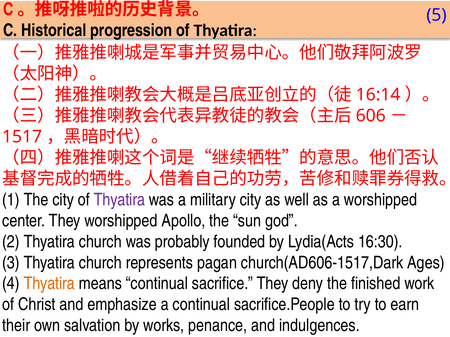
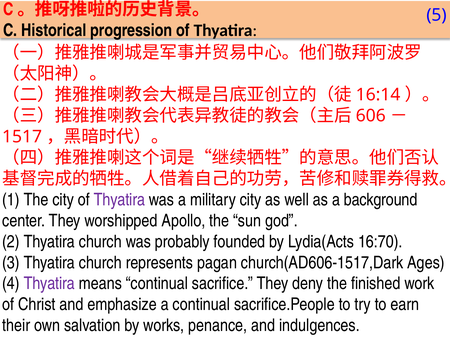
a worshipped: worshipped -> background (381, 200)
16:30: 16:30 -> 16:70 (380, 242)
Thyatira colour: orange -> purple (49, 284)
